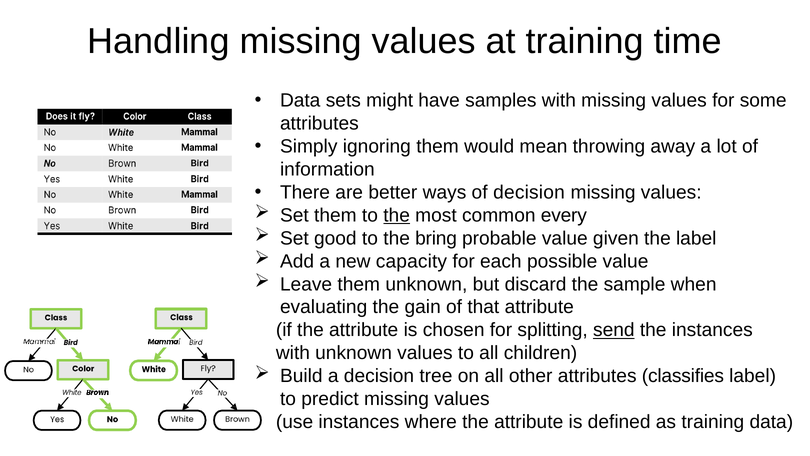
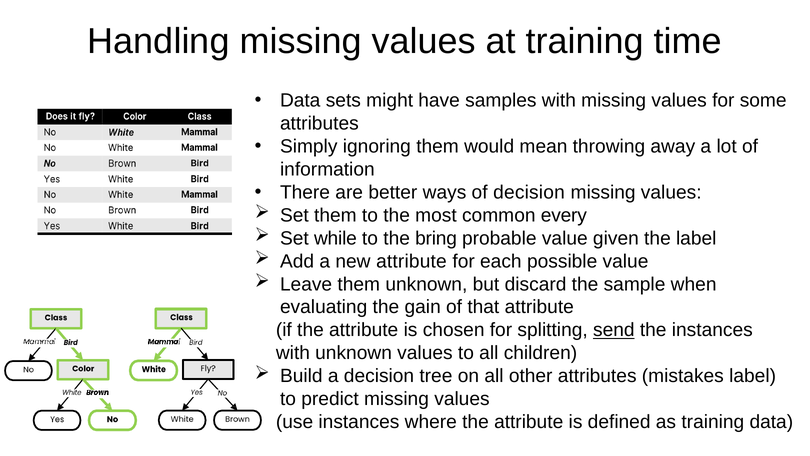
the underline: present -> none (397, 215)
good: good -> while (335, 238)
new capacity: capacity -> attribute (411, 261)
classifies: classifies -> mistakes (683, 376)
